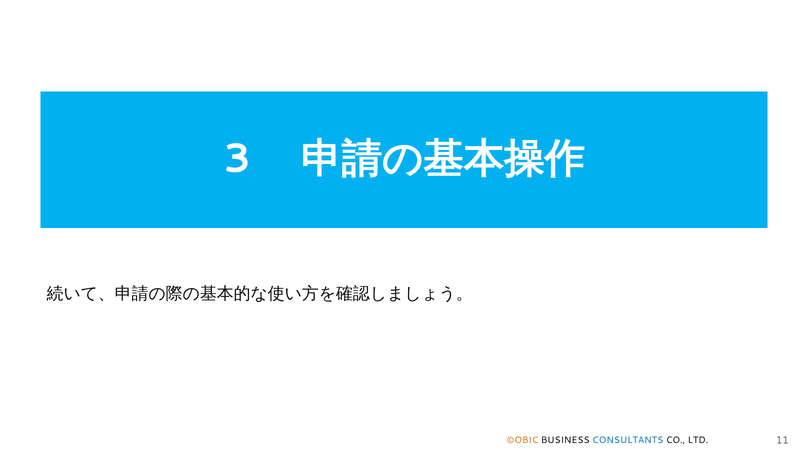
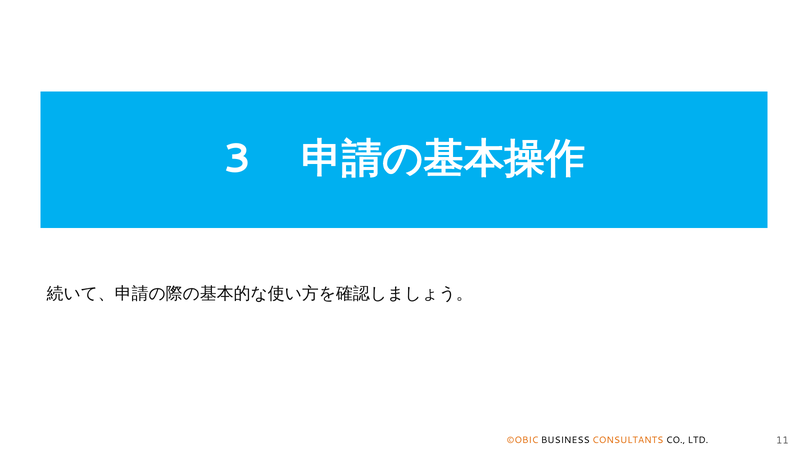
CONSULTANTS colour: blue -> orange (628, 439)
